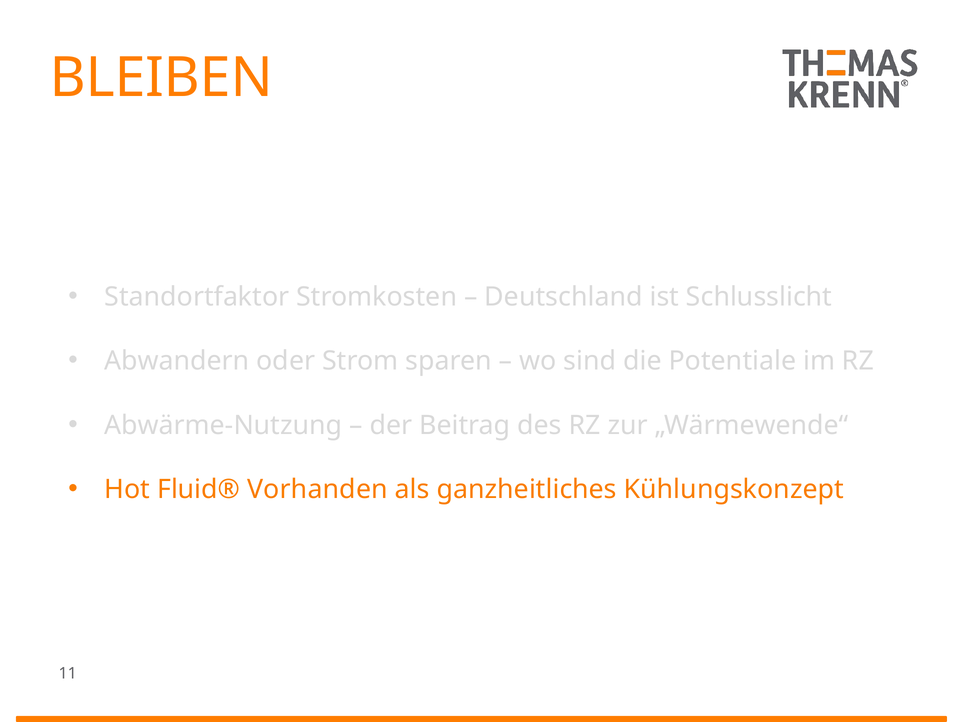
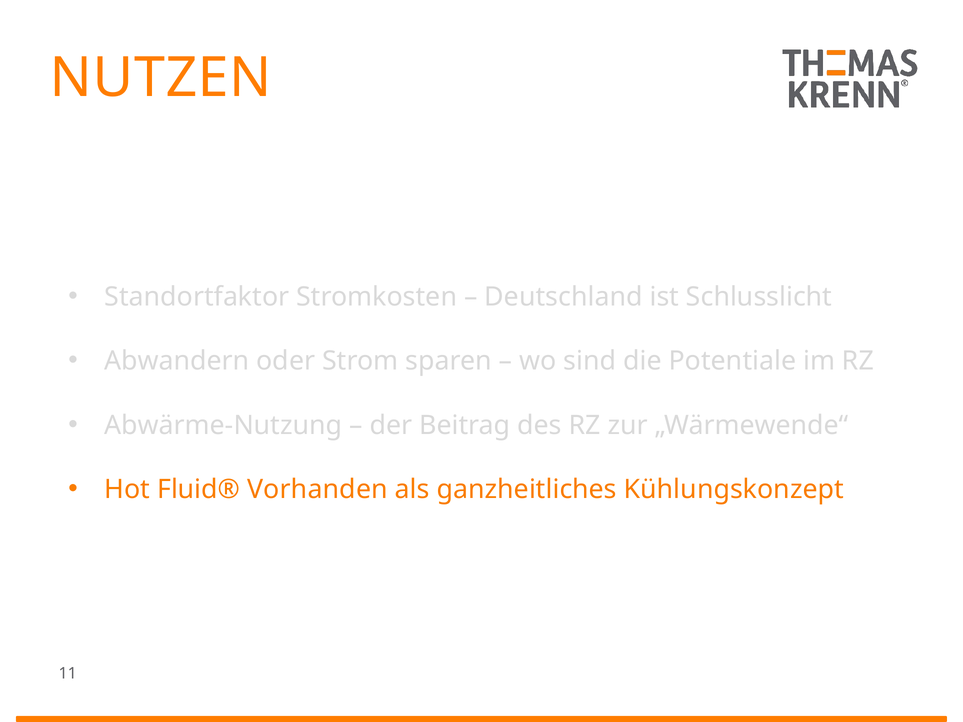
BLEIBEN: BLEIBEN -> NUTZEN (161, 78)
